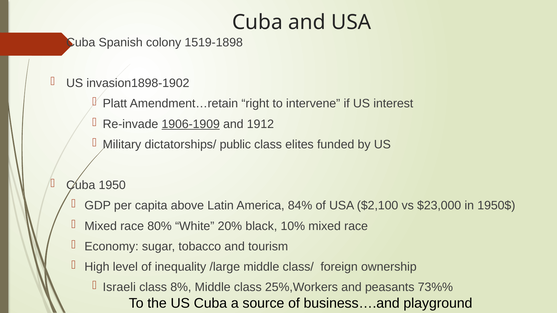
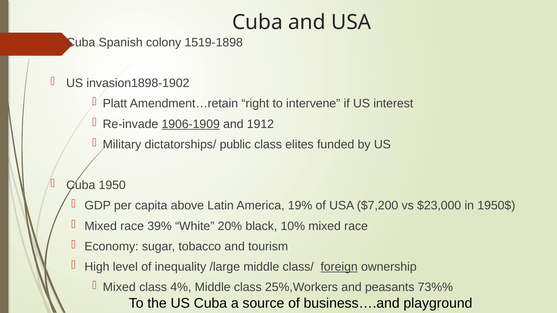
84%: 84% -> 19% (300, 206)
$2,100: $2,100 -> $7,200 (378, 206)
80%: 80% -> 39% (160, 226)
foreign underline: none -> present (339, 267)
Israeli: Israeli -> Mixed (119, 288)
8%: 8% -> 4% (181, 288)
